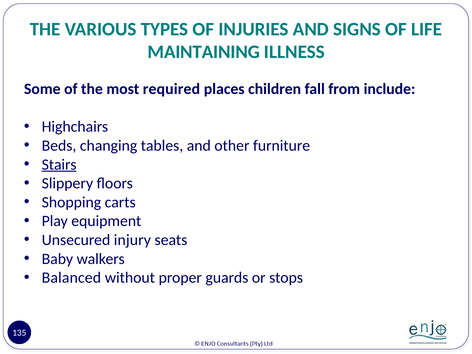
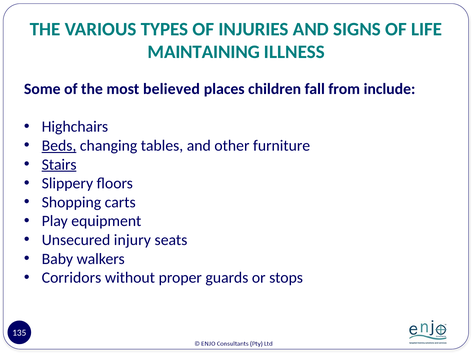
required: required -> believed (171, 89)
Beds underline: none -> present (59, 146)
Balanced: Balanced -> Corridors (71, 278)
